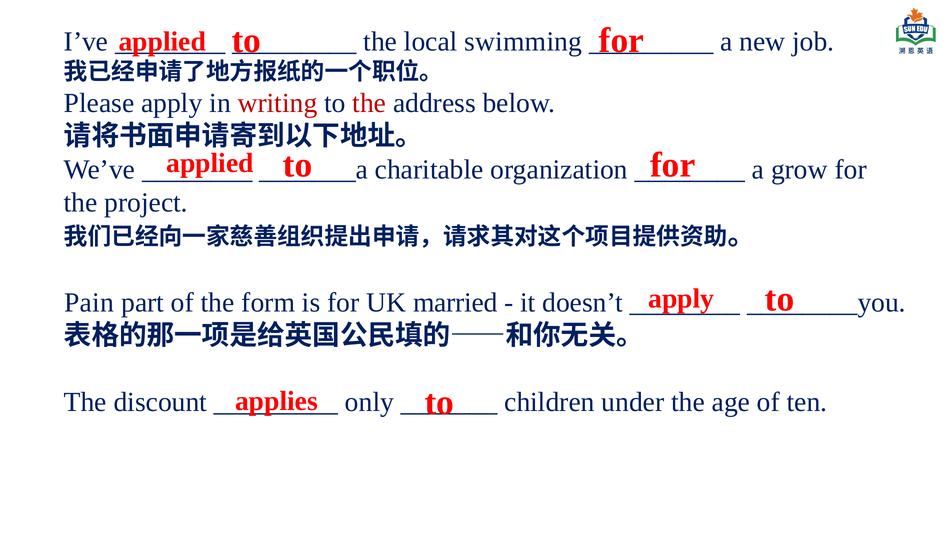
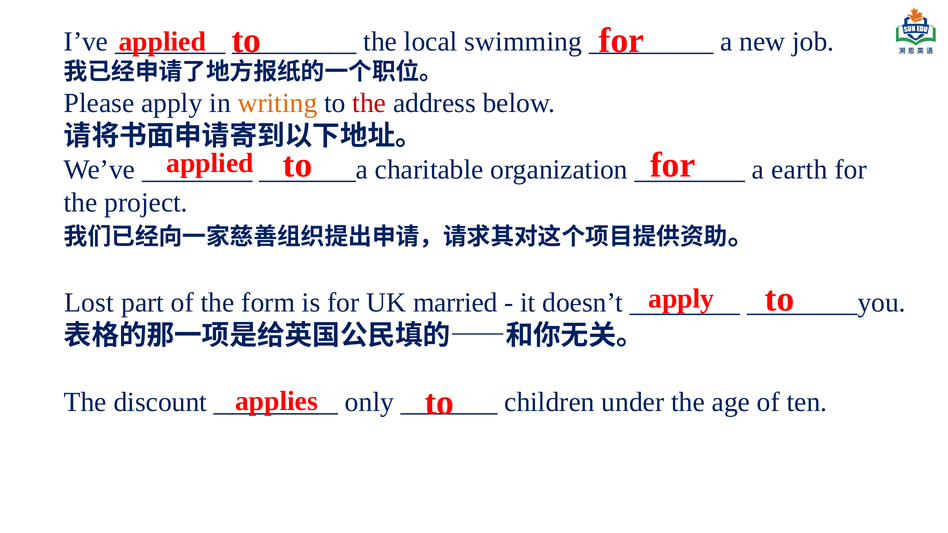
writing colour: red -> orange (277, 103)
grow: grow -> earth (799, 170)
Pain: Pain -> Lost (89, 303)
